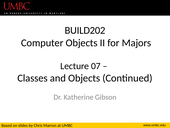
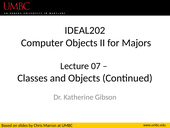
BUILD202: BUILD202 -> IDEAL202 (85, 30)
